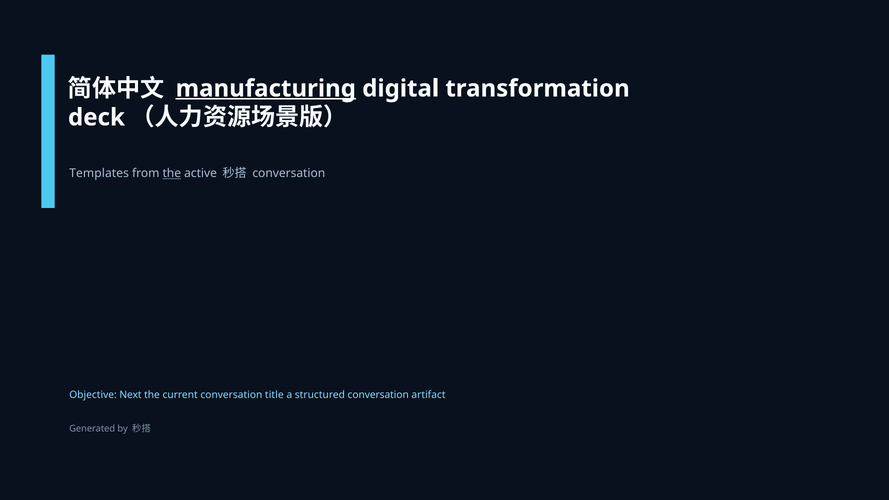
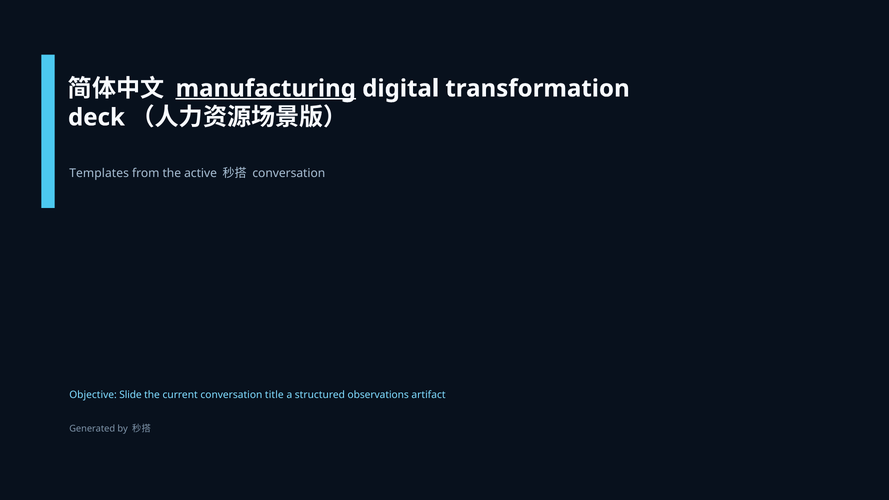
the underline: present -> none (172, 174)
Next: Next -> Slide (131, 395)
structured conversation: conversation -> observations (378, 395)
